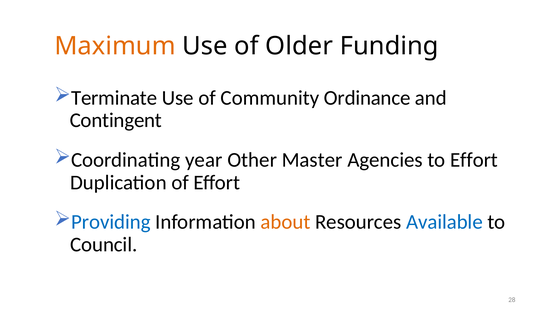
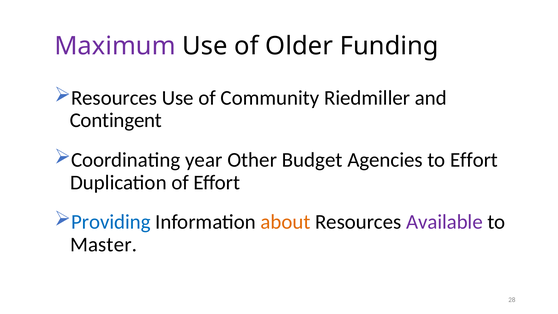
Maximum colour: orange -> purple (115, 46)
Terminate: Terminate -> Resources (114, 98)
Ordinance: Ordinance -> Riedmiller (367, 98)
Master: Master -> Budget (312, 160)
Available colour: blue -> purple (444, 222)
Council: Council -> Master (104, 245)
